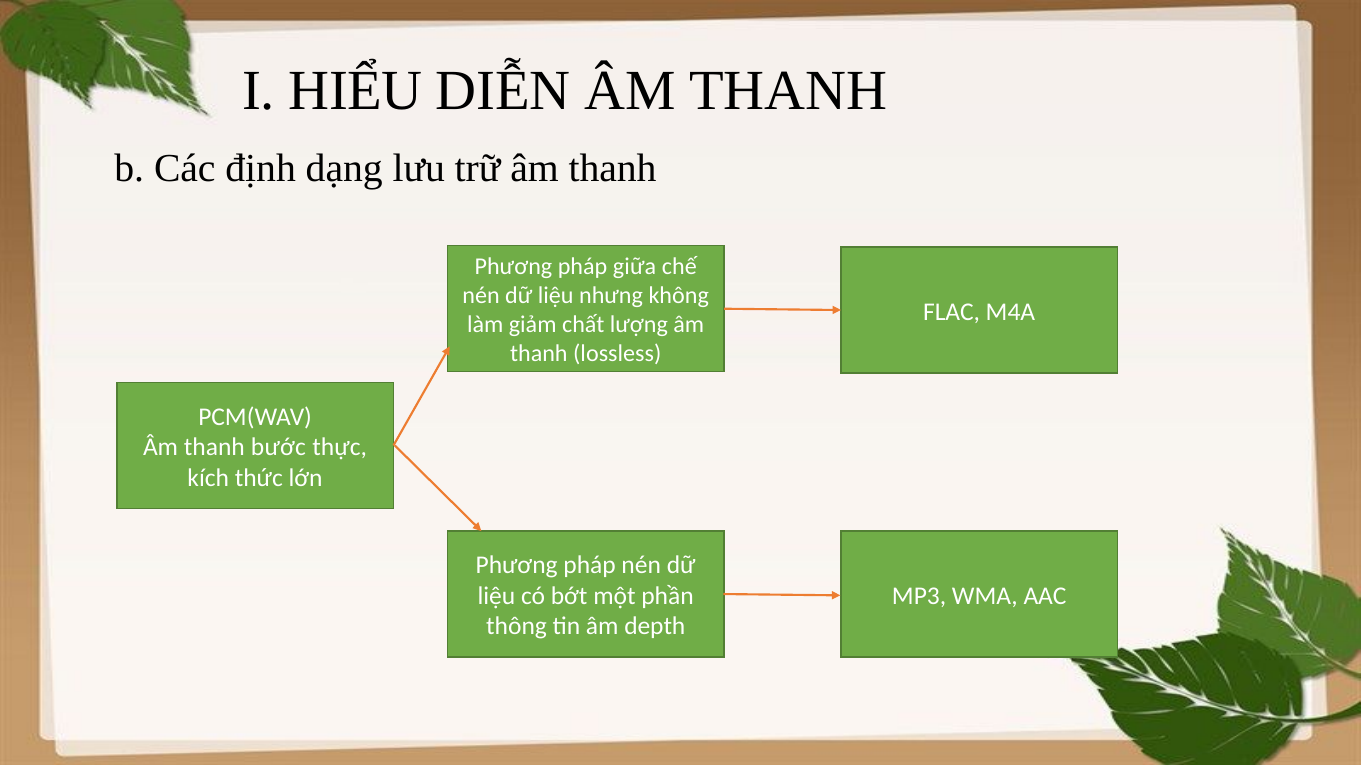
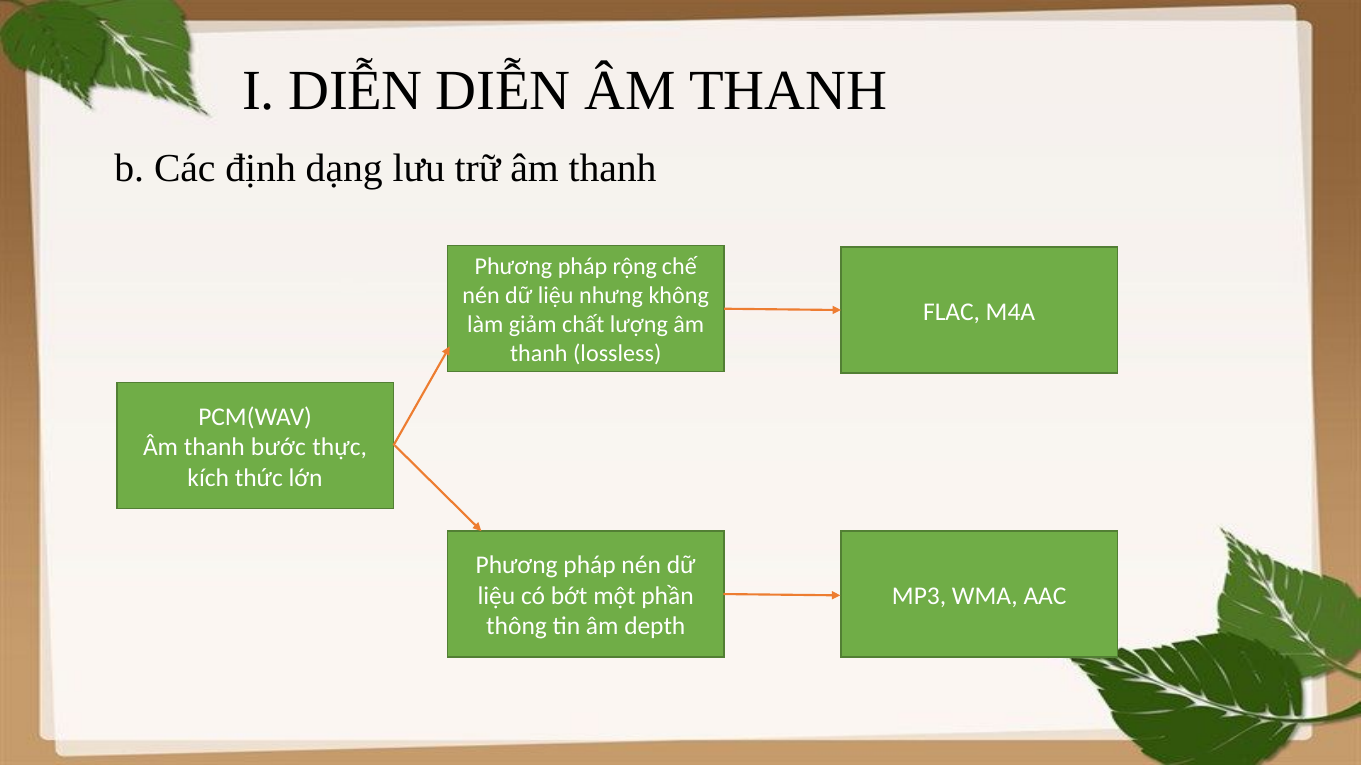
I HIỂU: HIỂU -> DIỄN (356, 90)
giữa: giữa -> rộng (635, 267)
